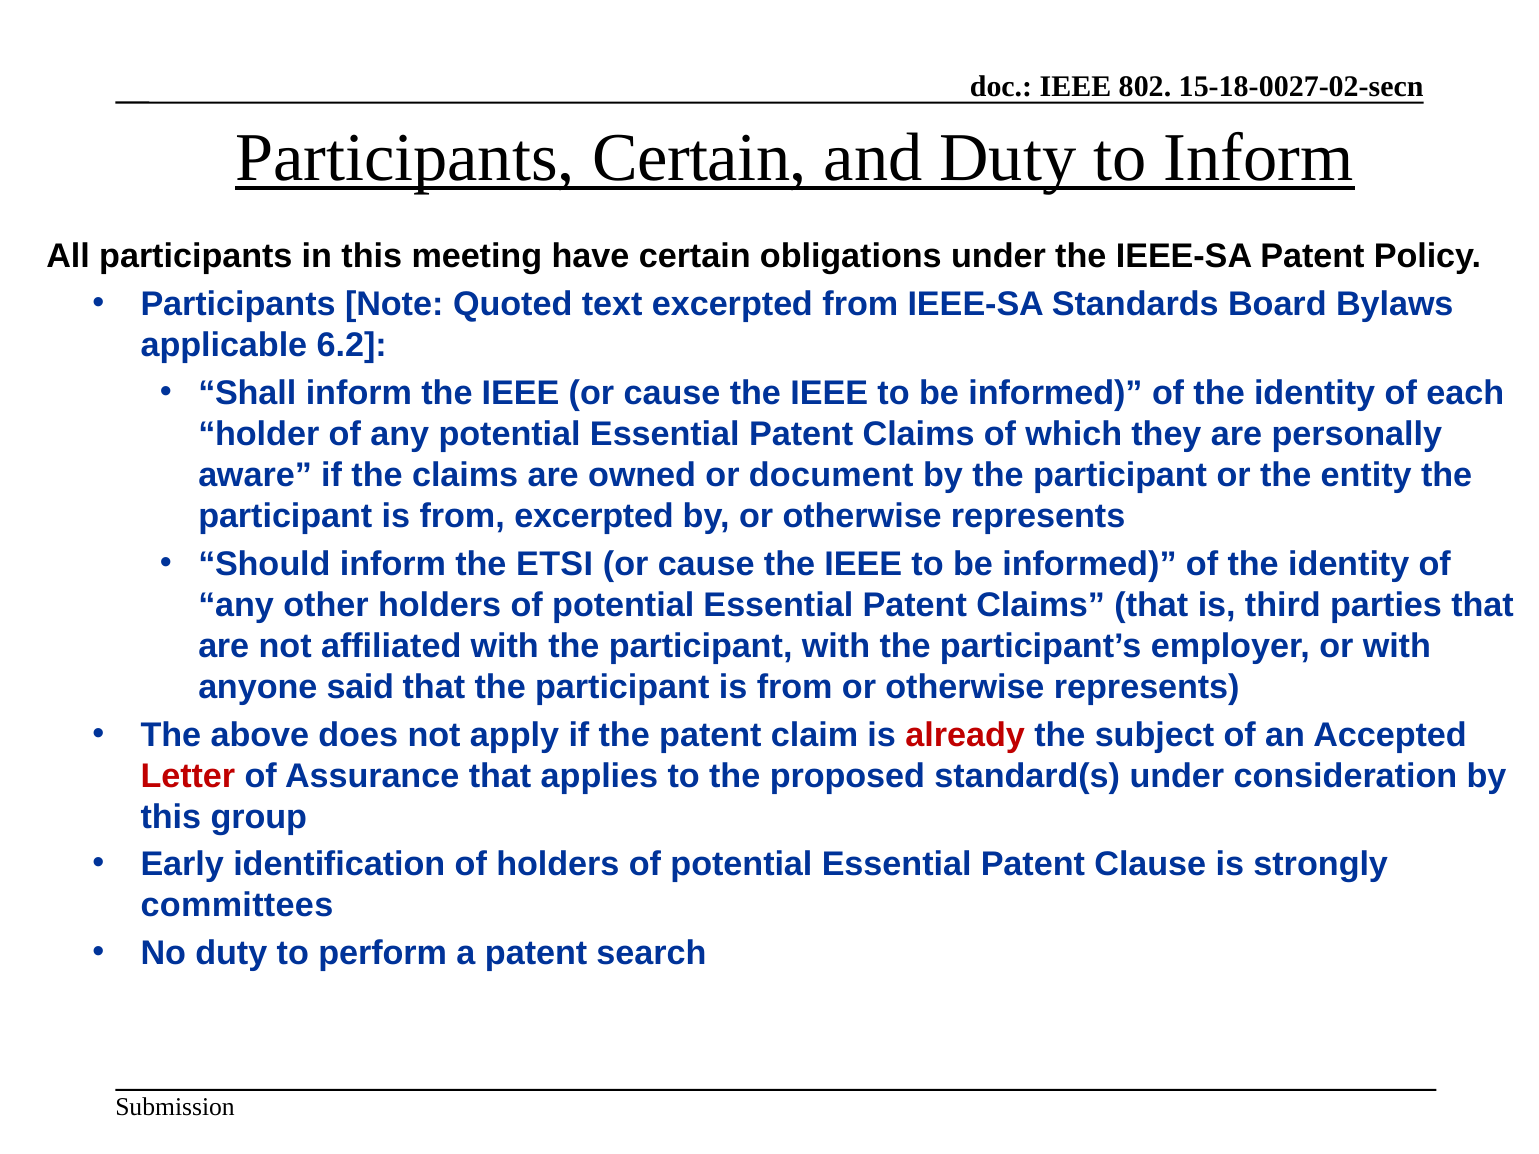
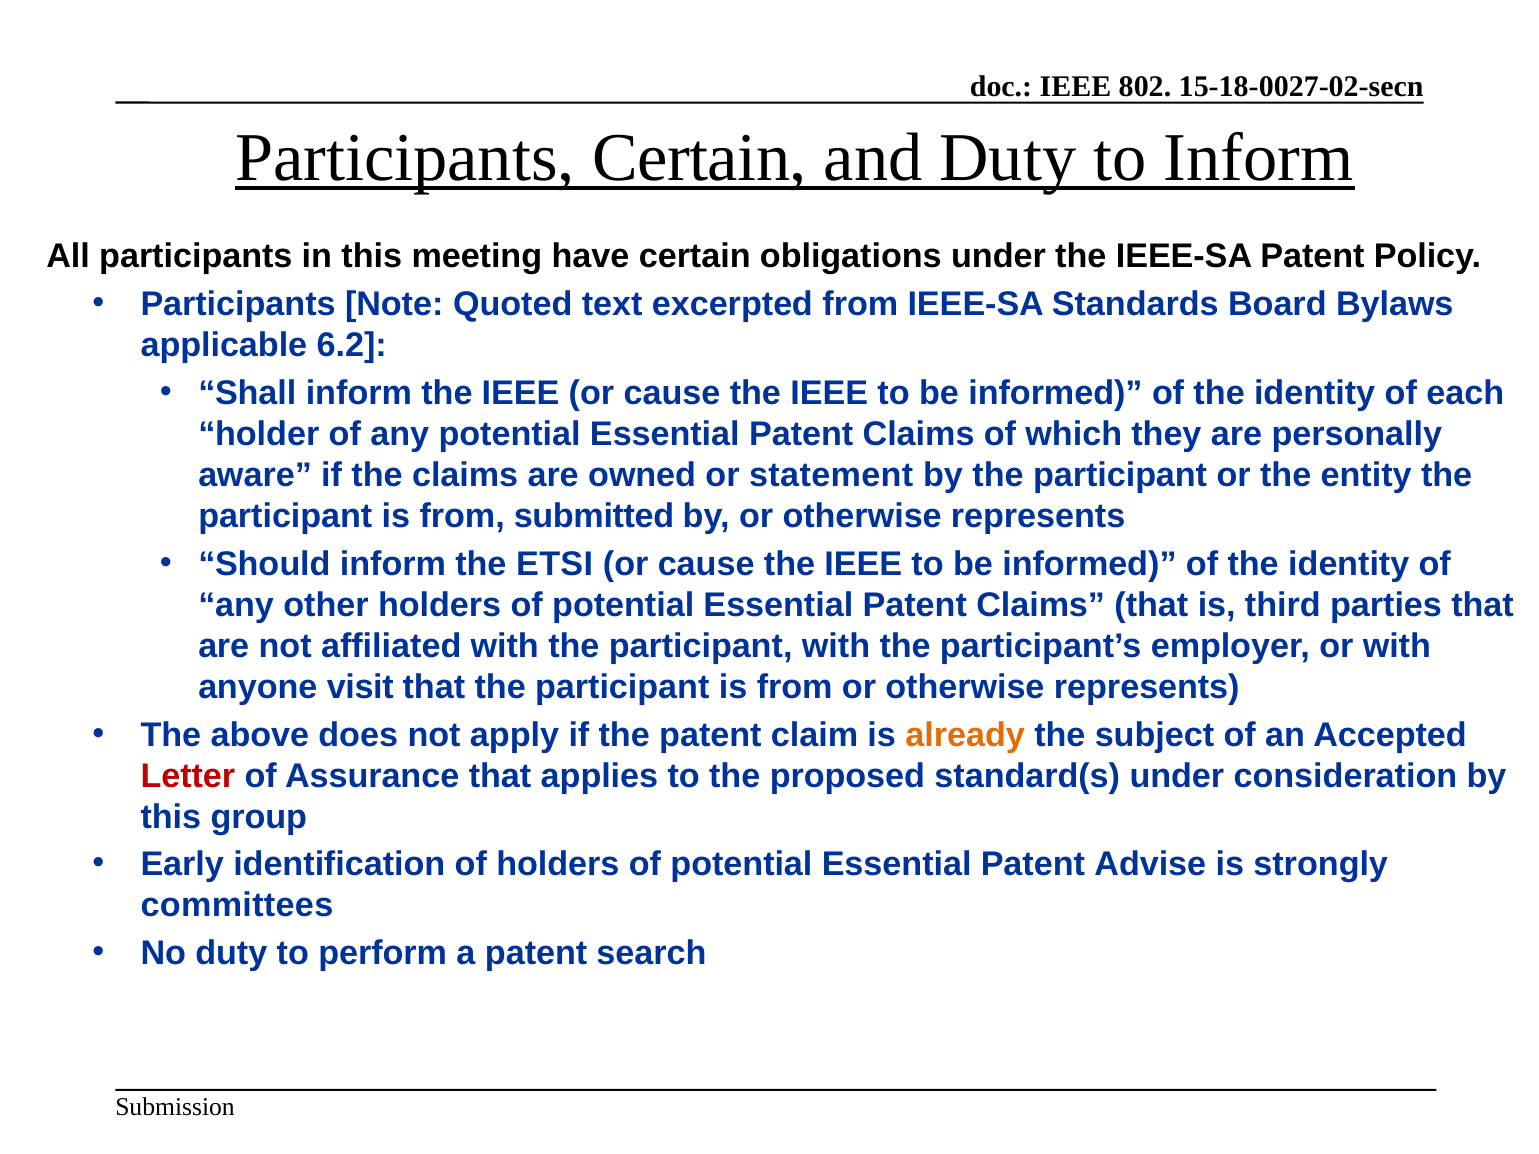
document: document -> statement (831, 475)
from excerpted: excerpted -> submitted (594, 516)
said: said -> visit (360, 687)
already colour: red -> orange (965, 735)
Clause: Clause -> Advise (1150, 865)
